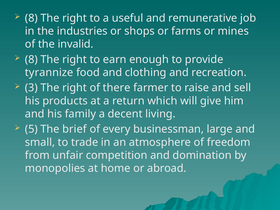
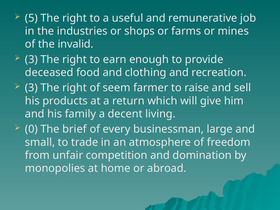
8: 8 -> 5 (31, 18)
8: 8 -> 3 (31, 59)
tyrannize: tyrannize -> deceased (49, 73)
there: there -> seem (117, 88)
5: 5 -> 0 (31, 129)
